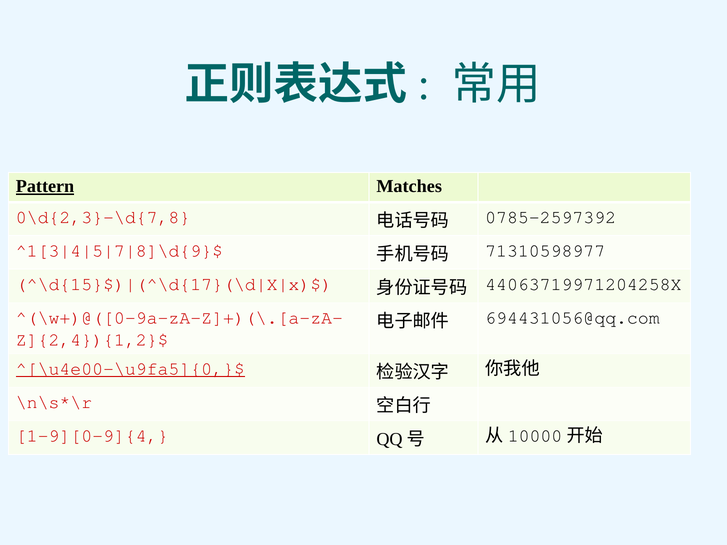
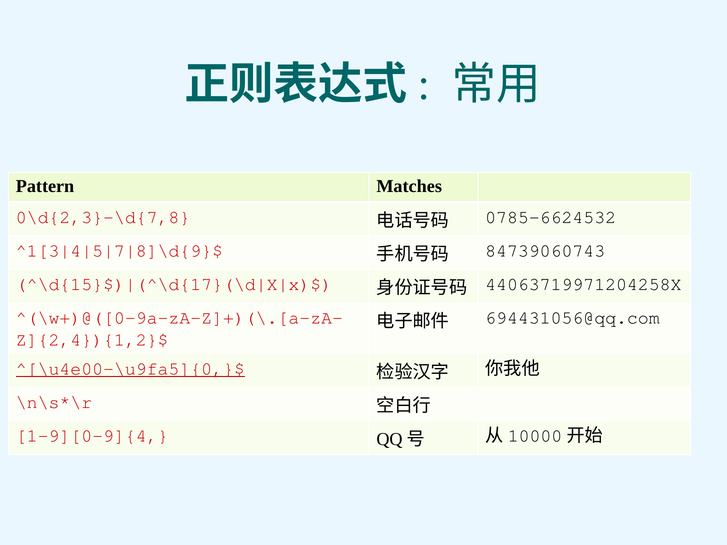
Pattern underline: present -> none (45, 187)
0785-2597392: 0785-2597392 -> 0785-6624532 (551, 217)
71310598977: 71310598977 -> 84739060743 (545, 251)
